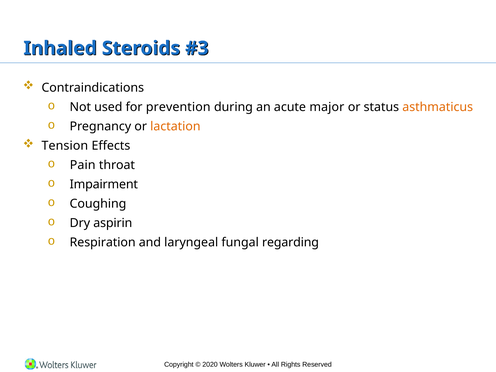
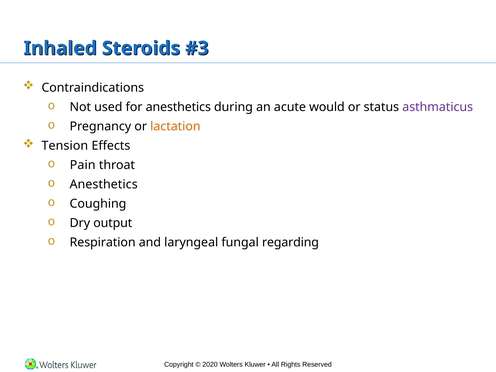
for prevention: prevention -> anesthetics (178, 107)
major: major -> would (327, 107)
asthmaticus colour: orange -> purple (438, 107)
Impairment: Impairment -> Anesthetics (104, 184)
aspirin: aspirin -> output (113, 223)
